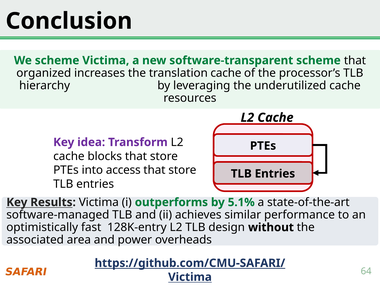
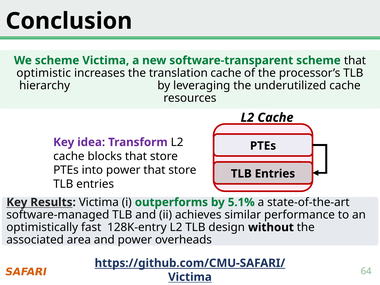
organized: organized -> optimistic (44, 73)
into access: access -> power (123, 170)
